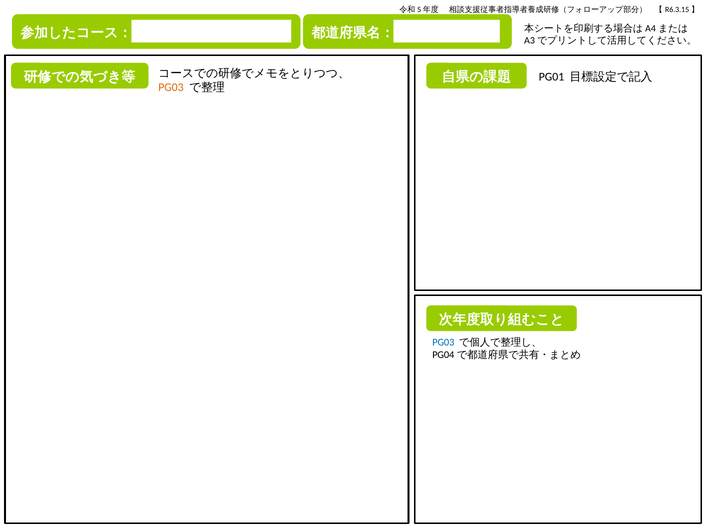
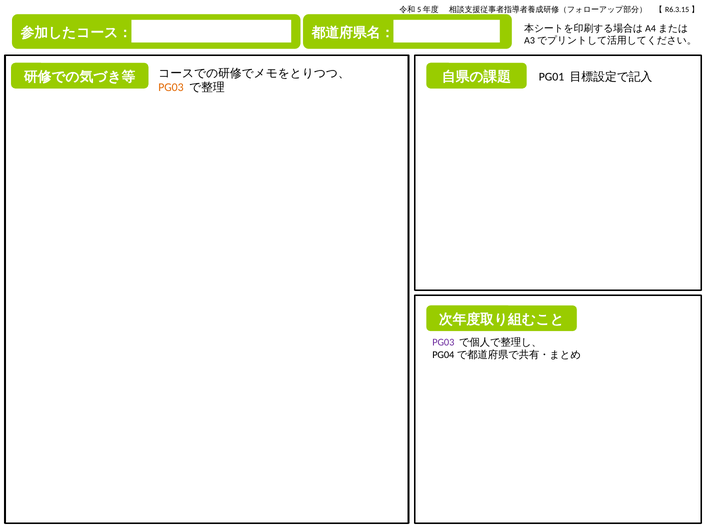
PG03 colour: blue -> purple (443, 342)
